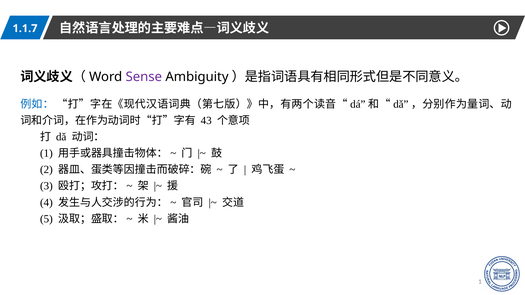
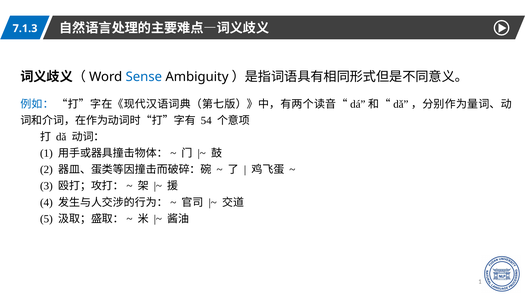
1.1.7: 1.1.7 -> 7.1.3 (25, 28)
Sense colour: purple -> blue (144, 77)
43: 43 -> 54 (206, 121)
